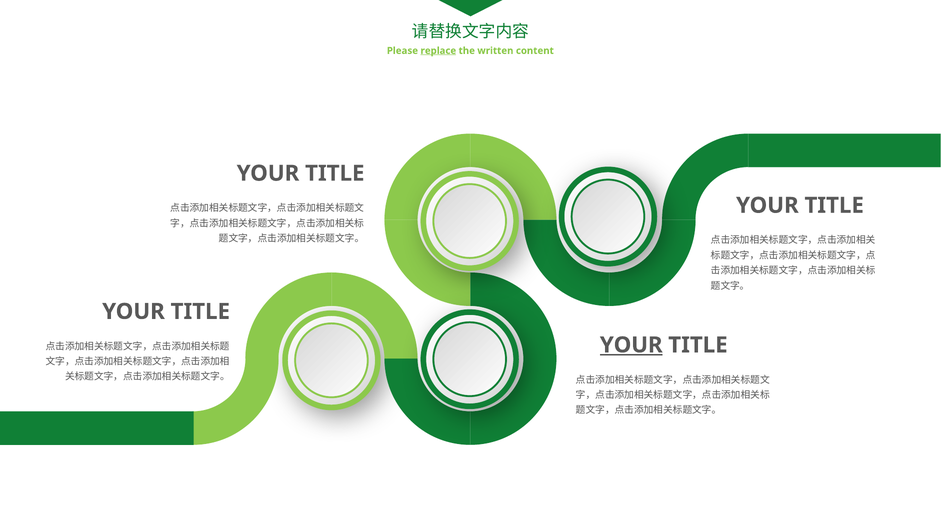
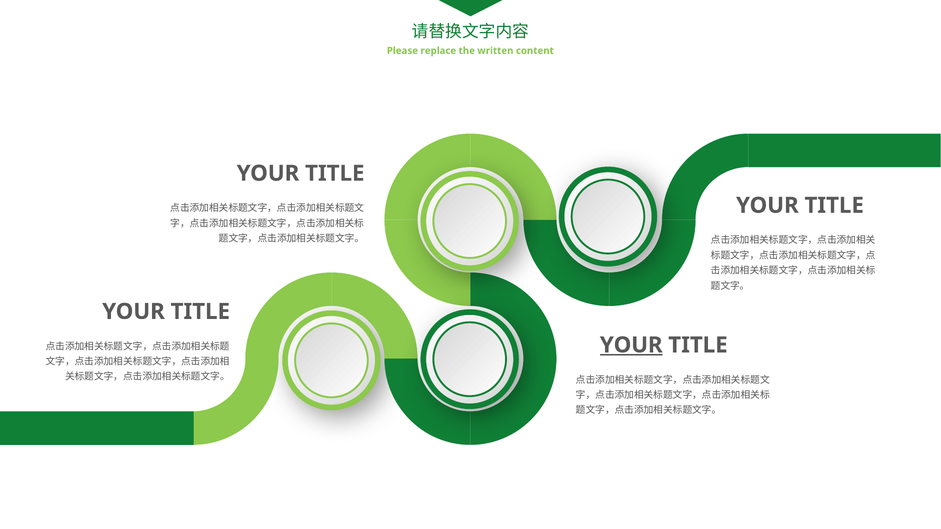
replace underline: present -> none (438, 51)
